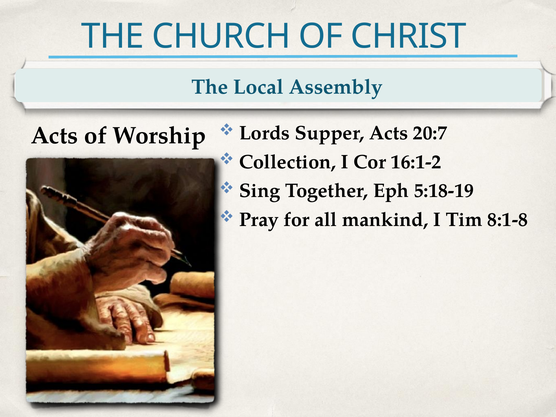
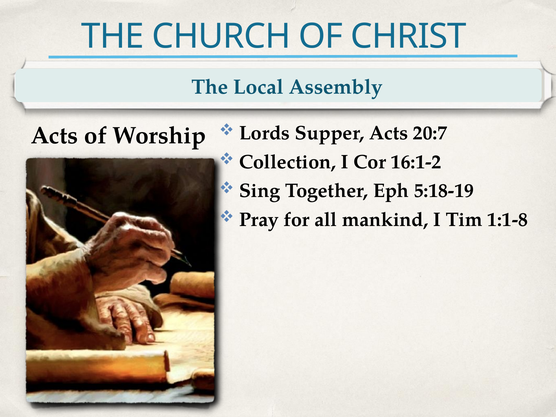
8:1-8: 8:1-8 -> 1:1-8 (508, 220)
